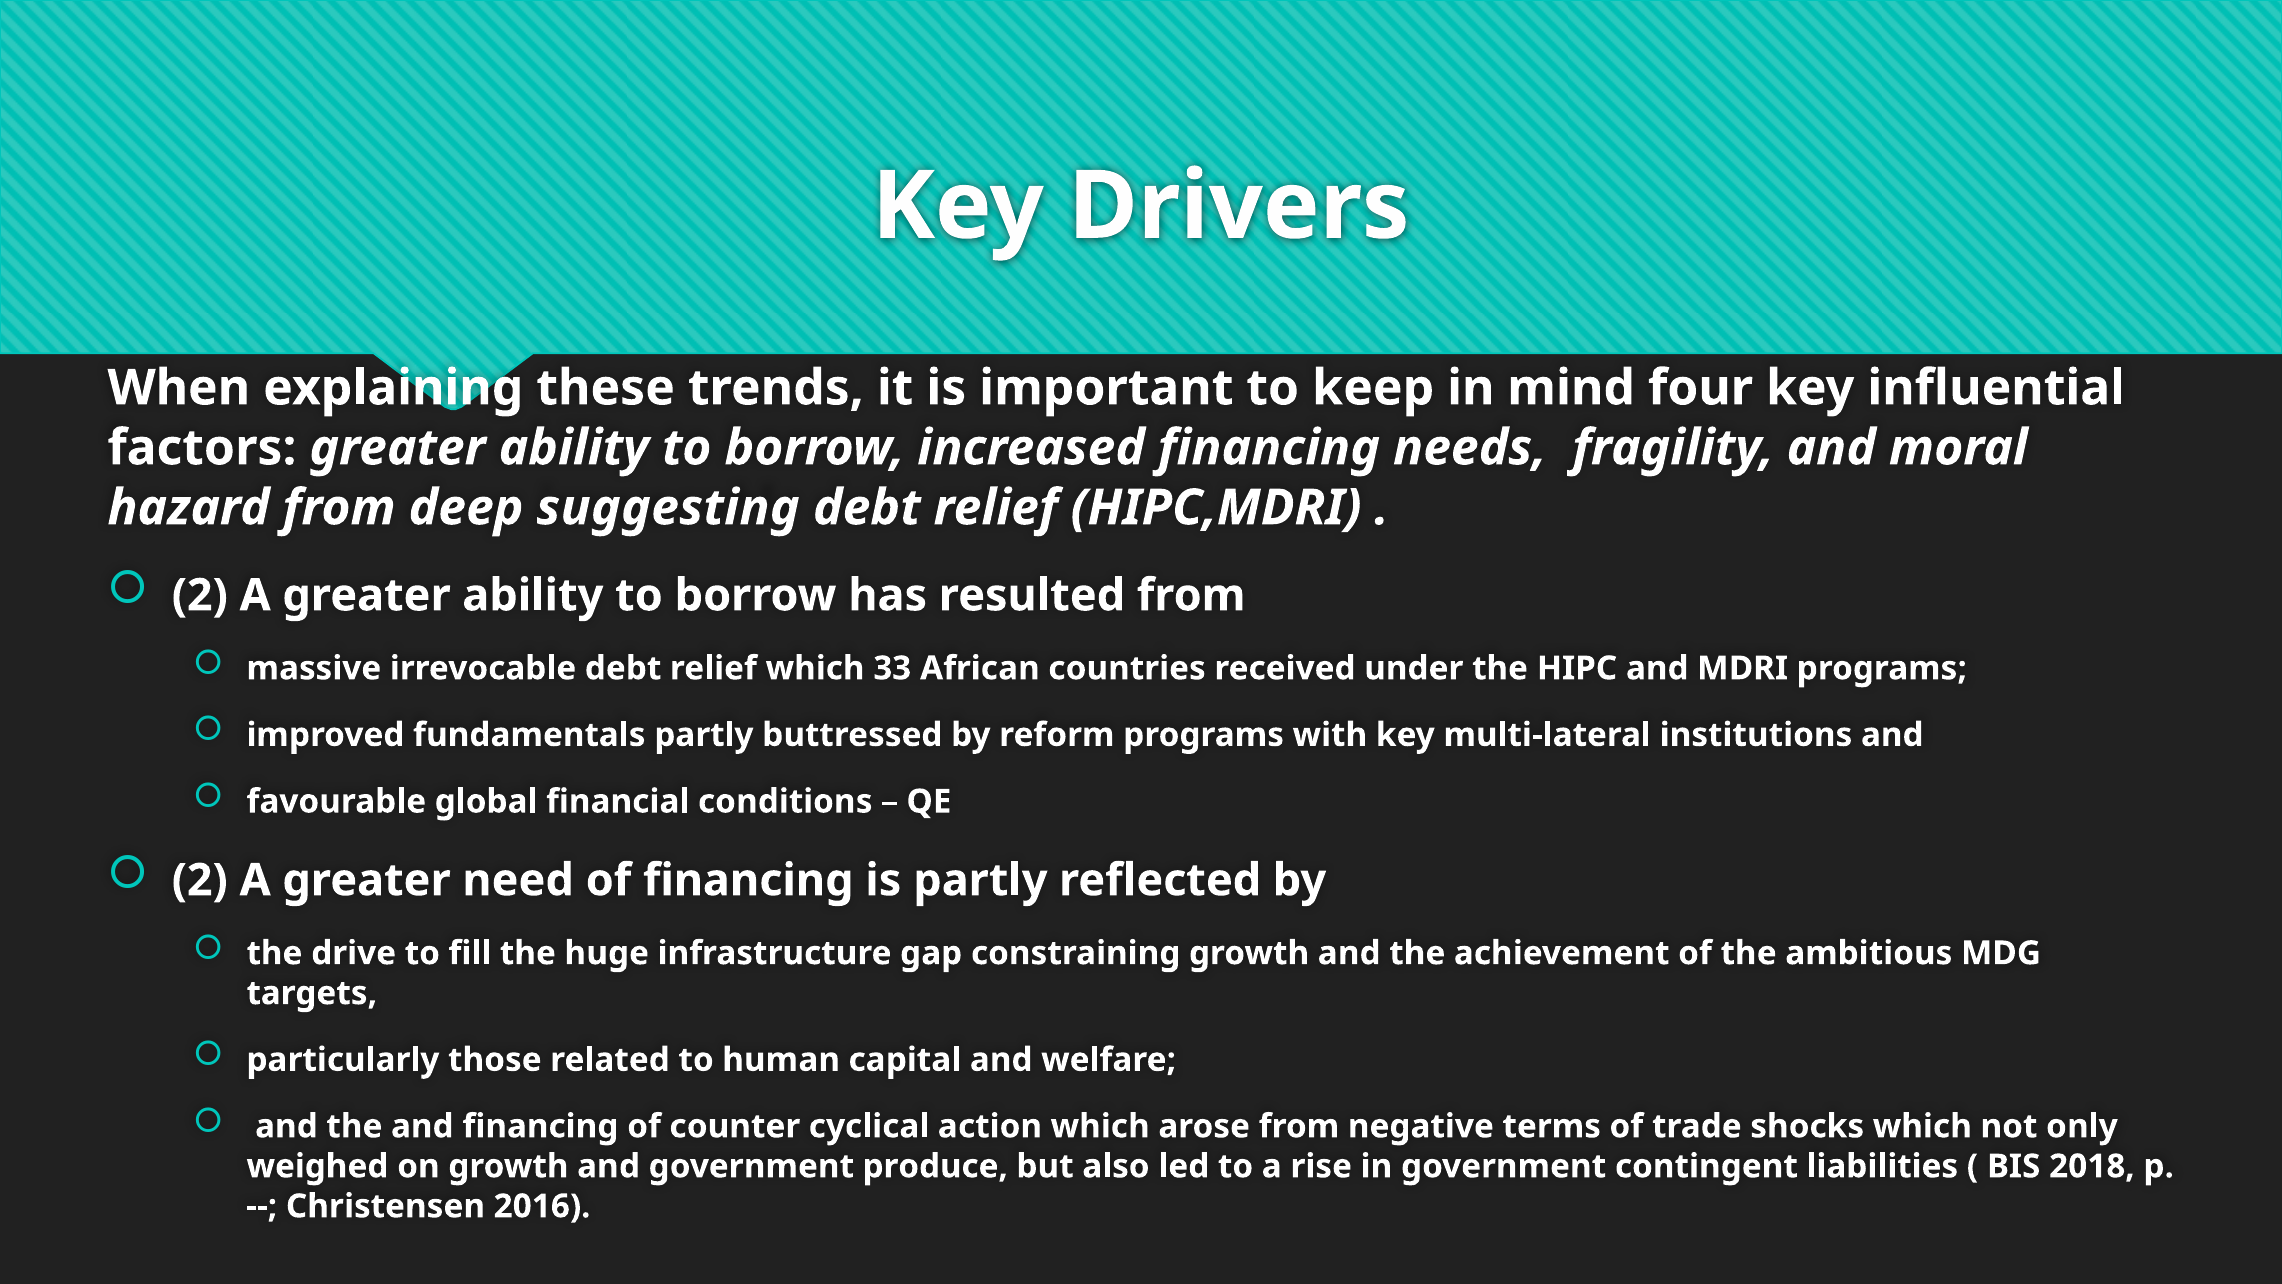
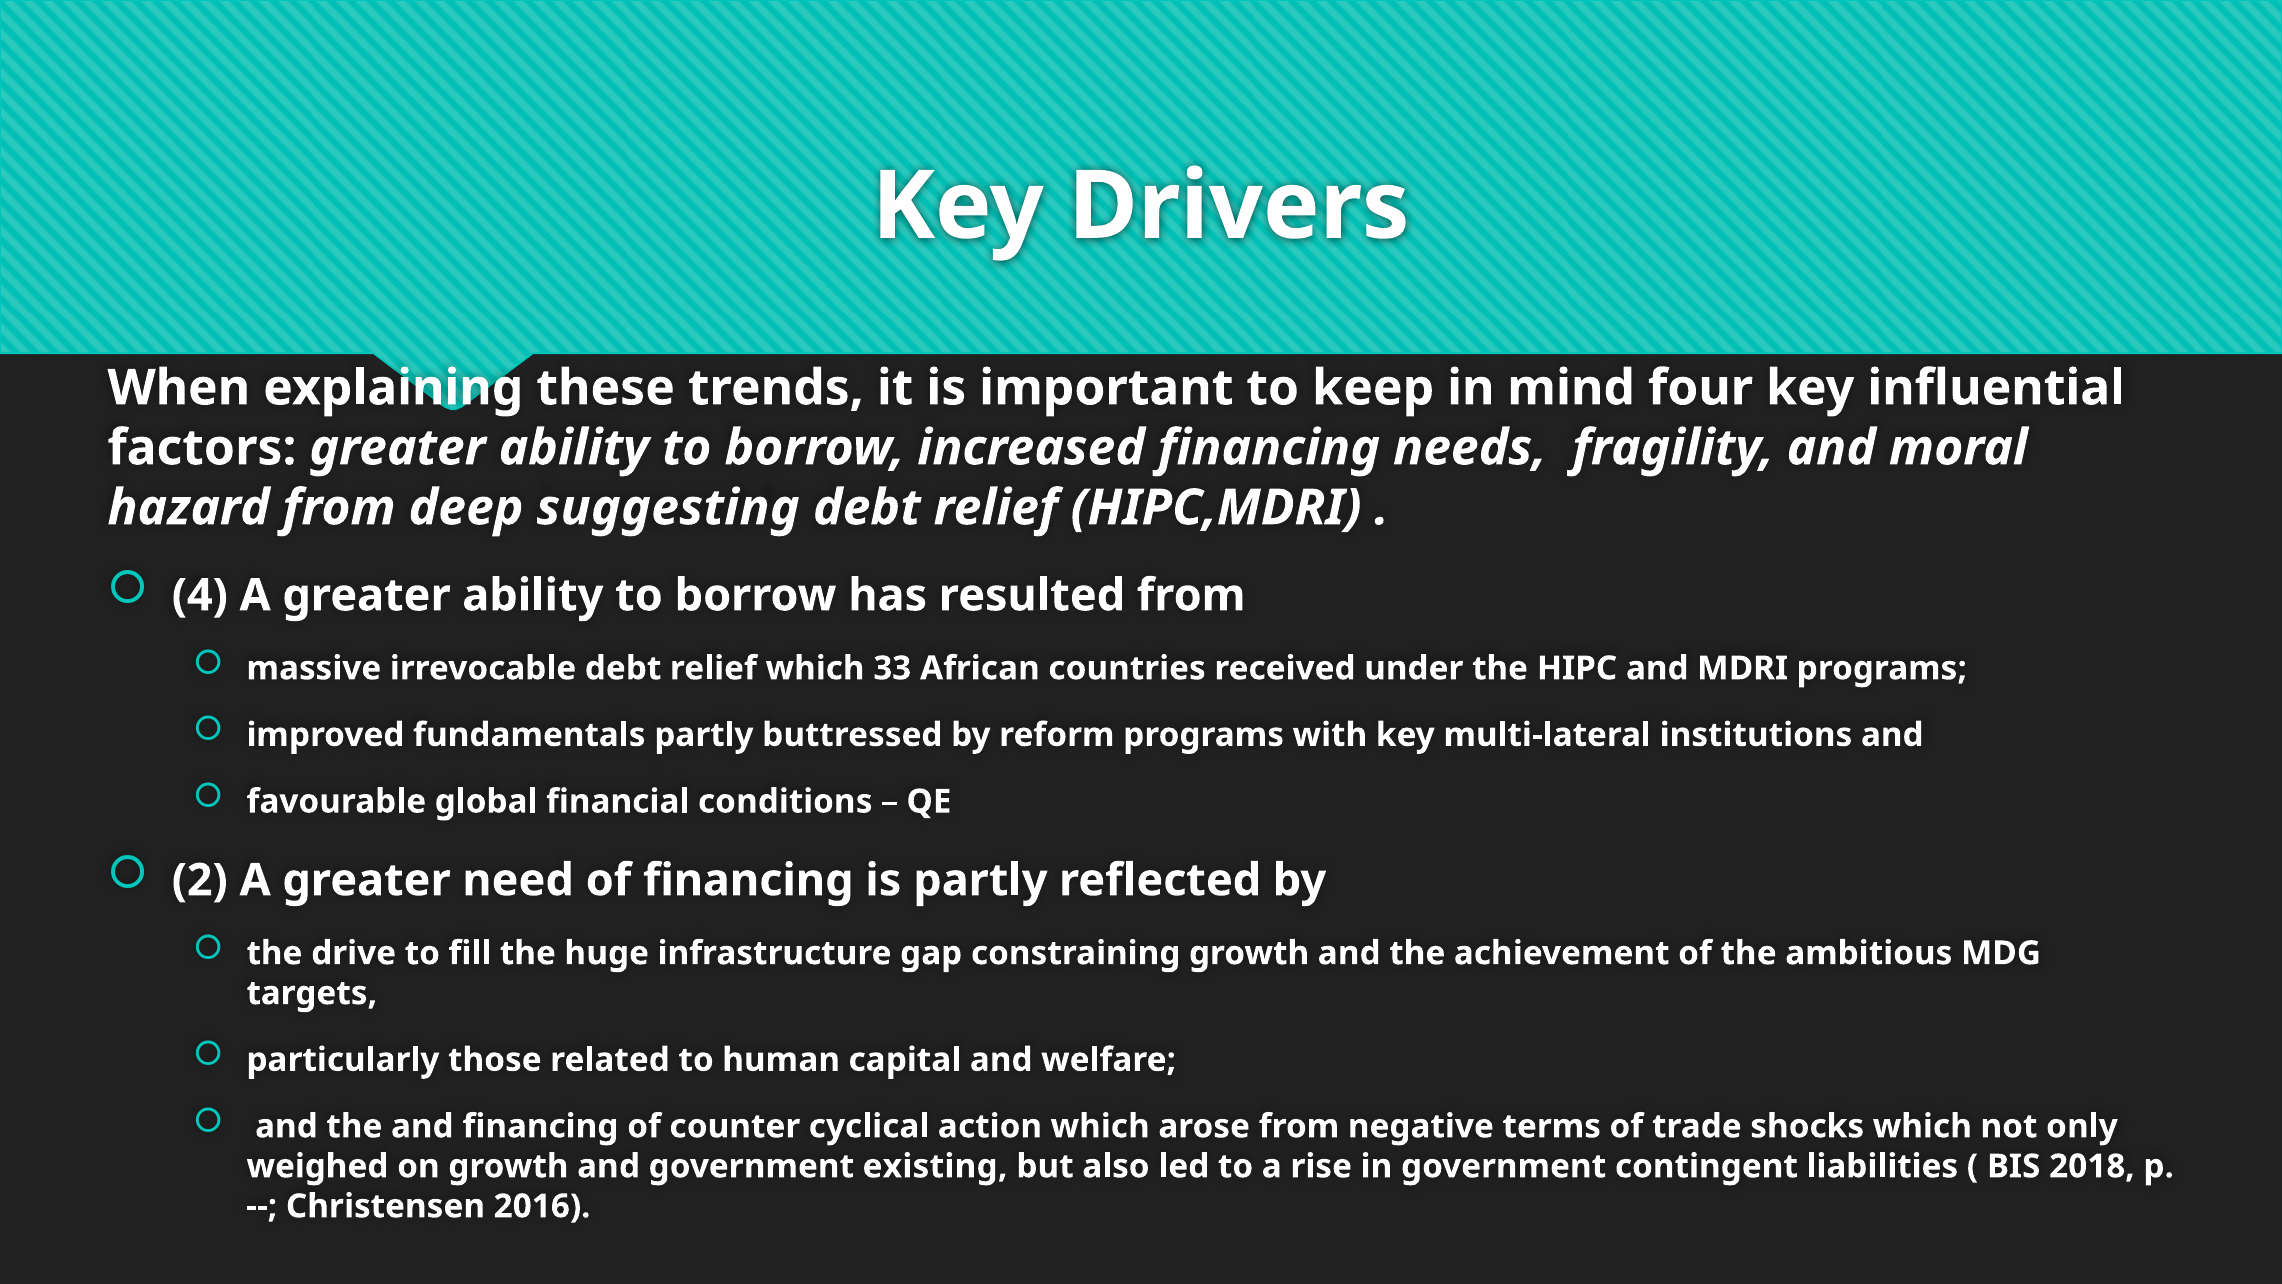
2: 2 -> 4 (200, 595)
produce: produce -> existing (935, 1166)
